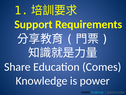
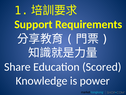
Comes: Comes -> Scored (102, 67)
